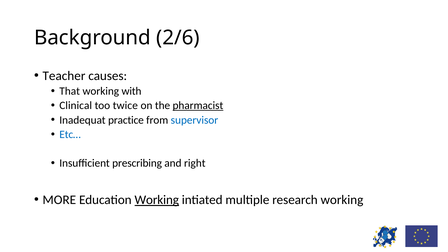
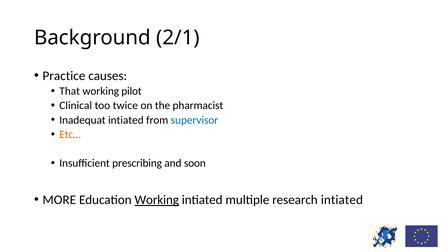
2/6: 2/6 -> 2/1 (178, 38)
Teacher: Teacher -> Practice (64, 76)
with: with -> pilot (131, 91)
pharmacist underline: present -> none (198, 106)
Inadequat practice: practice -> intiated (126, 120)
Etc… colour: blue -> orange (70, 134)
right: right -> soon (195, 163)
research working: working -> intiated (342, 200)
